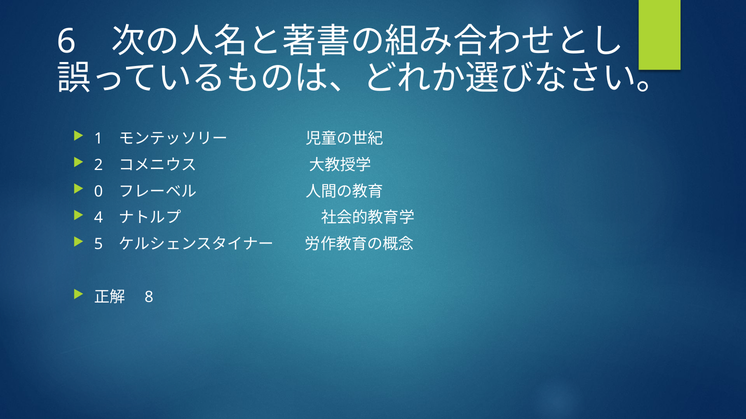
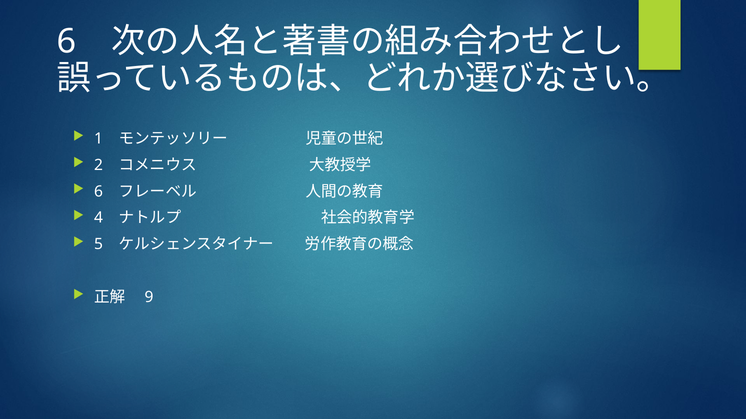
0: 0 -> 6 (99, 192)
8: 8 -> 9 (149, 297)
